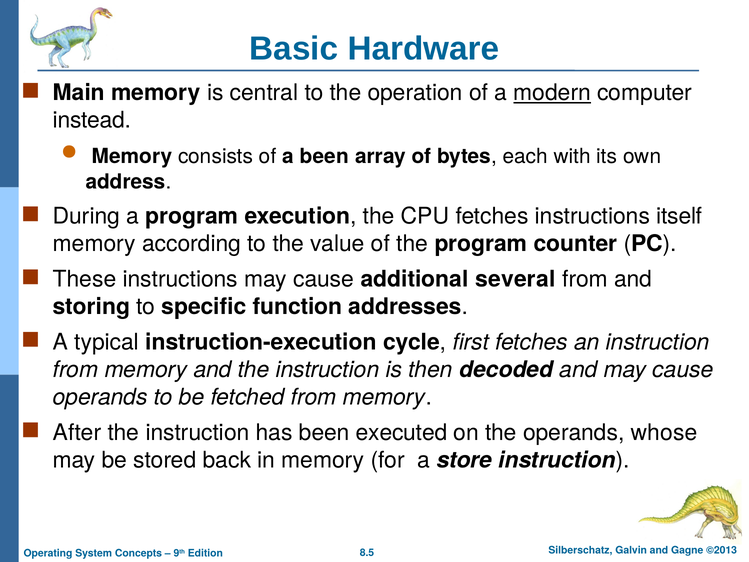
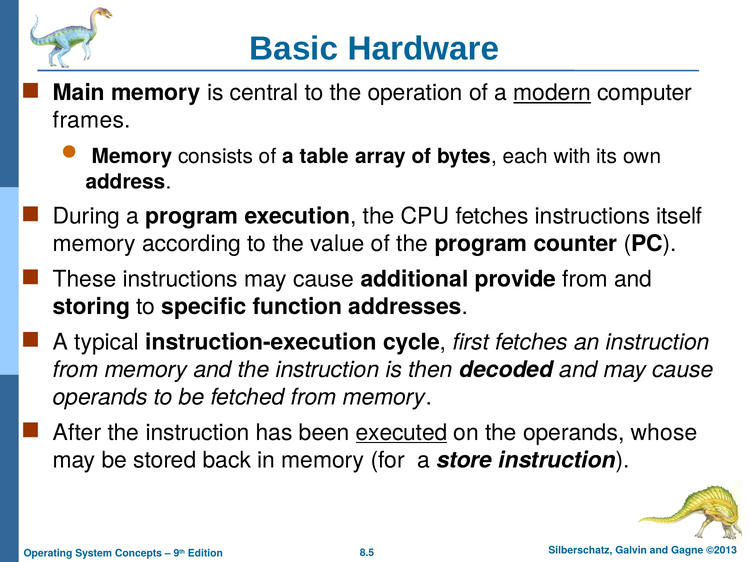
instead: instead -> frames (92, 120)
a been: been -> table (324, 156)
several: several -> provide (515, 279)
executed underline: none -> present (402, 432)
